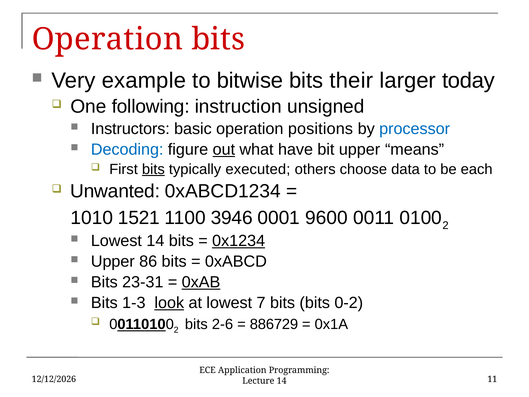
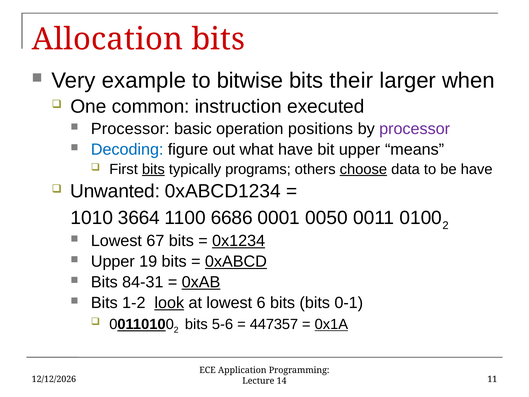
Operation: Operation -> Allocation (107, 39)
today: today -> when (468, 81)
following: following -> common (151, 107)
unsigned: unsigned -> executed (326, 107)
Instructors: Instructors -> Processor (130, 129)
processor colour: blue -> purple (415, 129)
out underline: present -> none (224, 150)
executed: executed -> programs (258, 169)
choose underline: none -> present (363, 169)
be each: each -> have (477, 169)
1521: 1521 -> 3664 (139, 218)
3946: 3946 -> 6686 (232, 218)
9600: 9600 -> 0050 (327, 218)
Lowest 14: 14 -> 67 (155, 241)
86: 86 -> 19 (148, 261)
0xABCD underline: none -> present (236, 261)
23-31: 23-31 -> 84-31 (143, 282)
1-3: 1-3 -> 1-2 (134, 303)
7: 7 -> 6 (261, 303)
0-2: 0-2 -> 0-1 (349, 303)
2-6: 2-6 -> 5-6 (222, 324)
886729: 886729 -> 447357 (274, 324)
0x1A underline: none -> present (331, 324)
